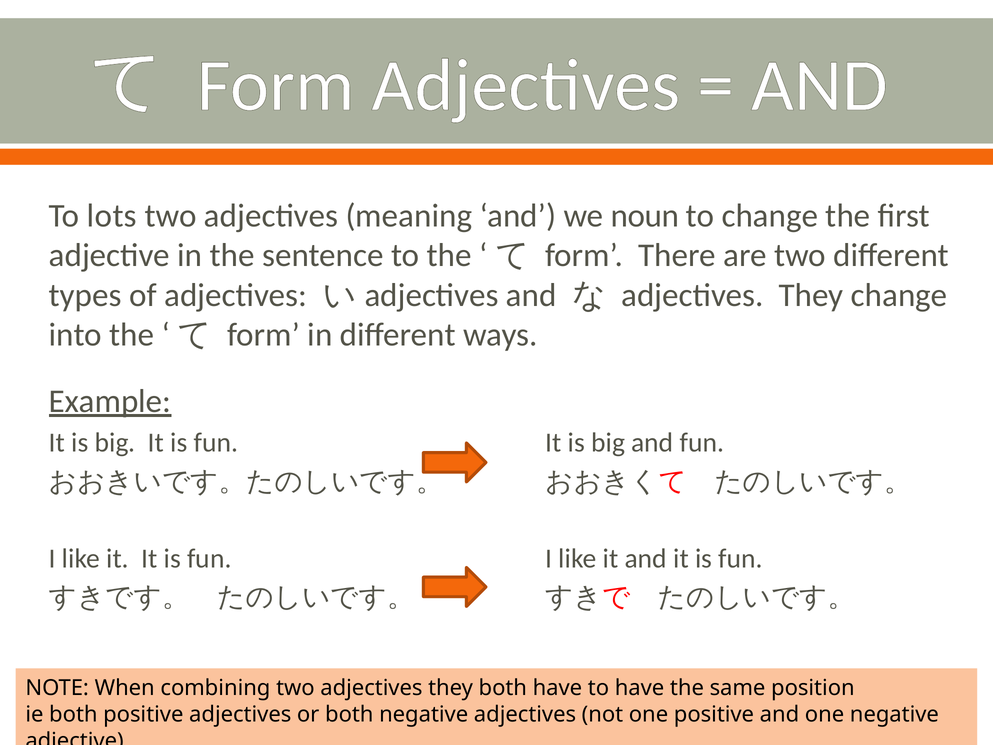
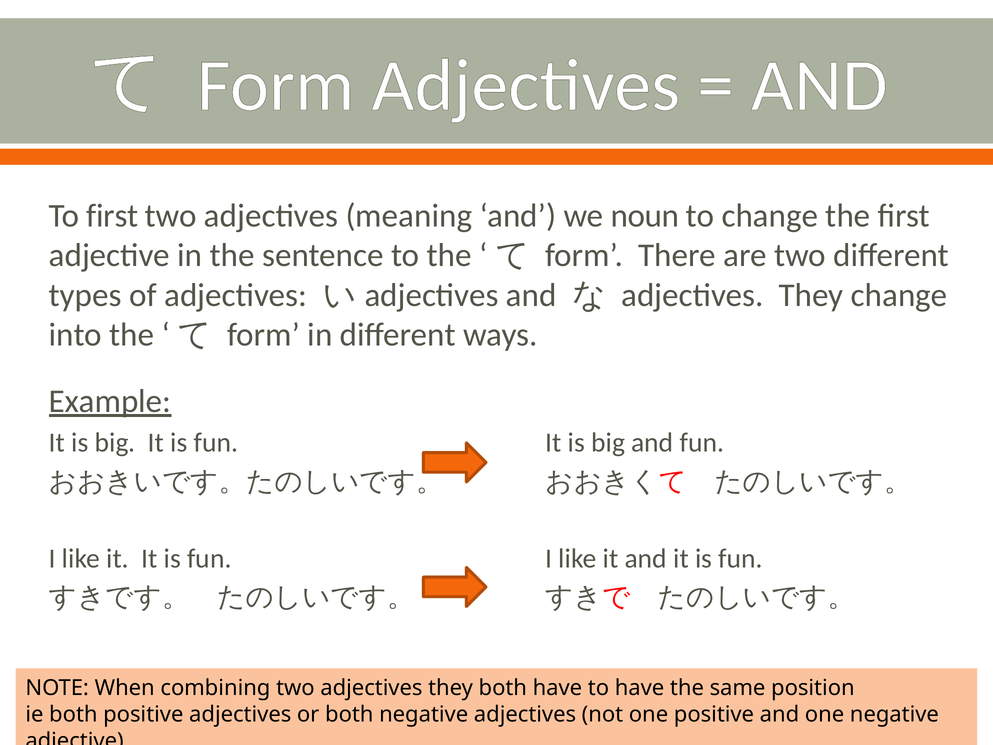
To lots: lots -> first (112, 216)
